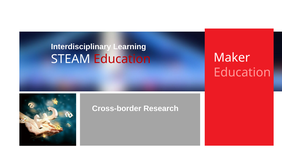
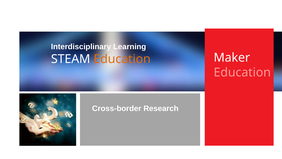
Education colour: red -> orange (122, 59)
